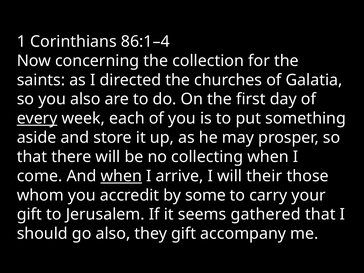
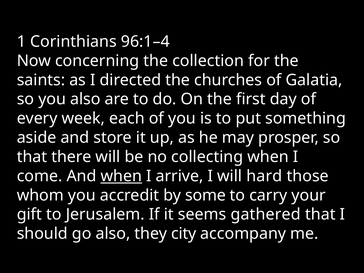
86:1–4: 86:1–4 -> 96:1–4 (145, 42)
every underline: present -> none (37, 118)
their: their -> hard (264, 176)
they gift: gift -> city (184, 234)
